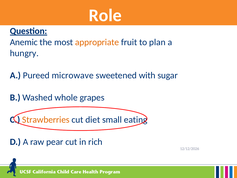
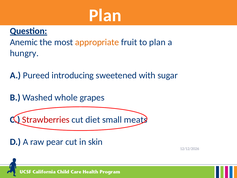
Role: Role -> Plan (105, 15)
microwave: microwave -> introducing (73, 75)
Strawberries colour: orange -> red (46, 120)
eating: eating -> meats (136, 120)
rich: rich -> skin (95, 142)
